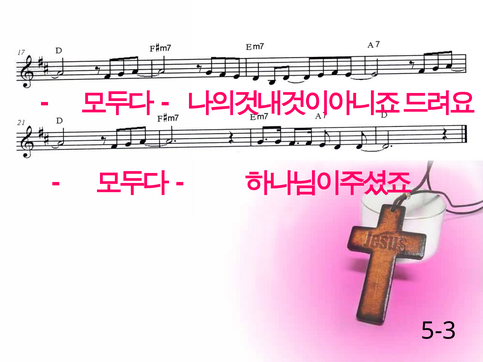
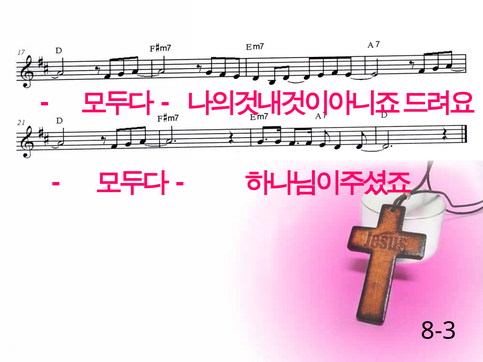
5-3: 5-3 -> 8-3 (439, 331)
